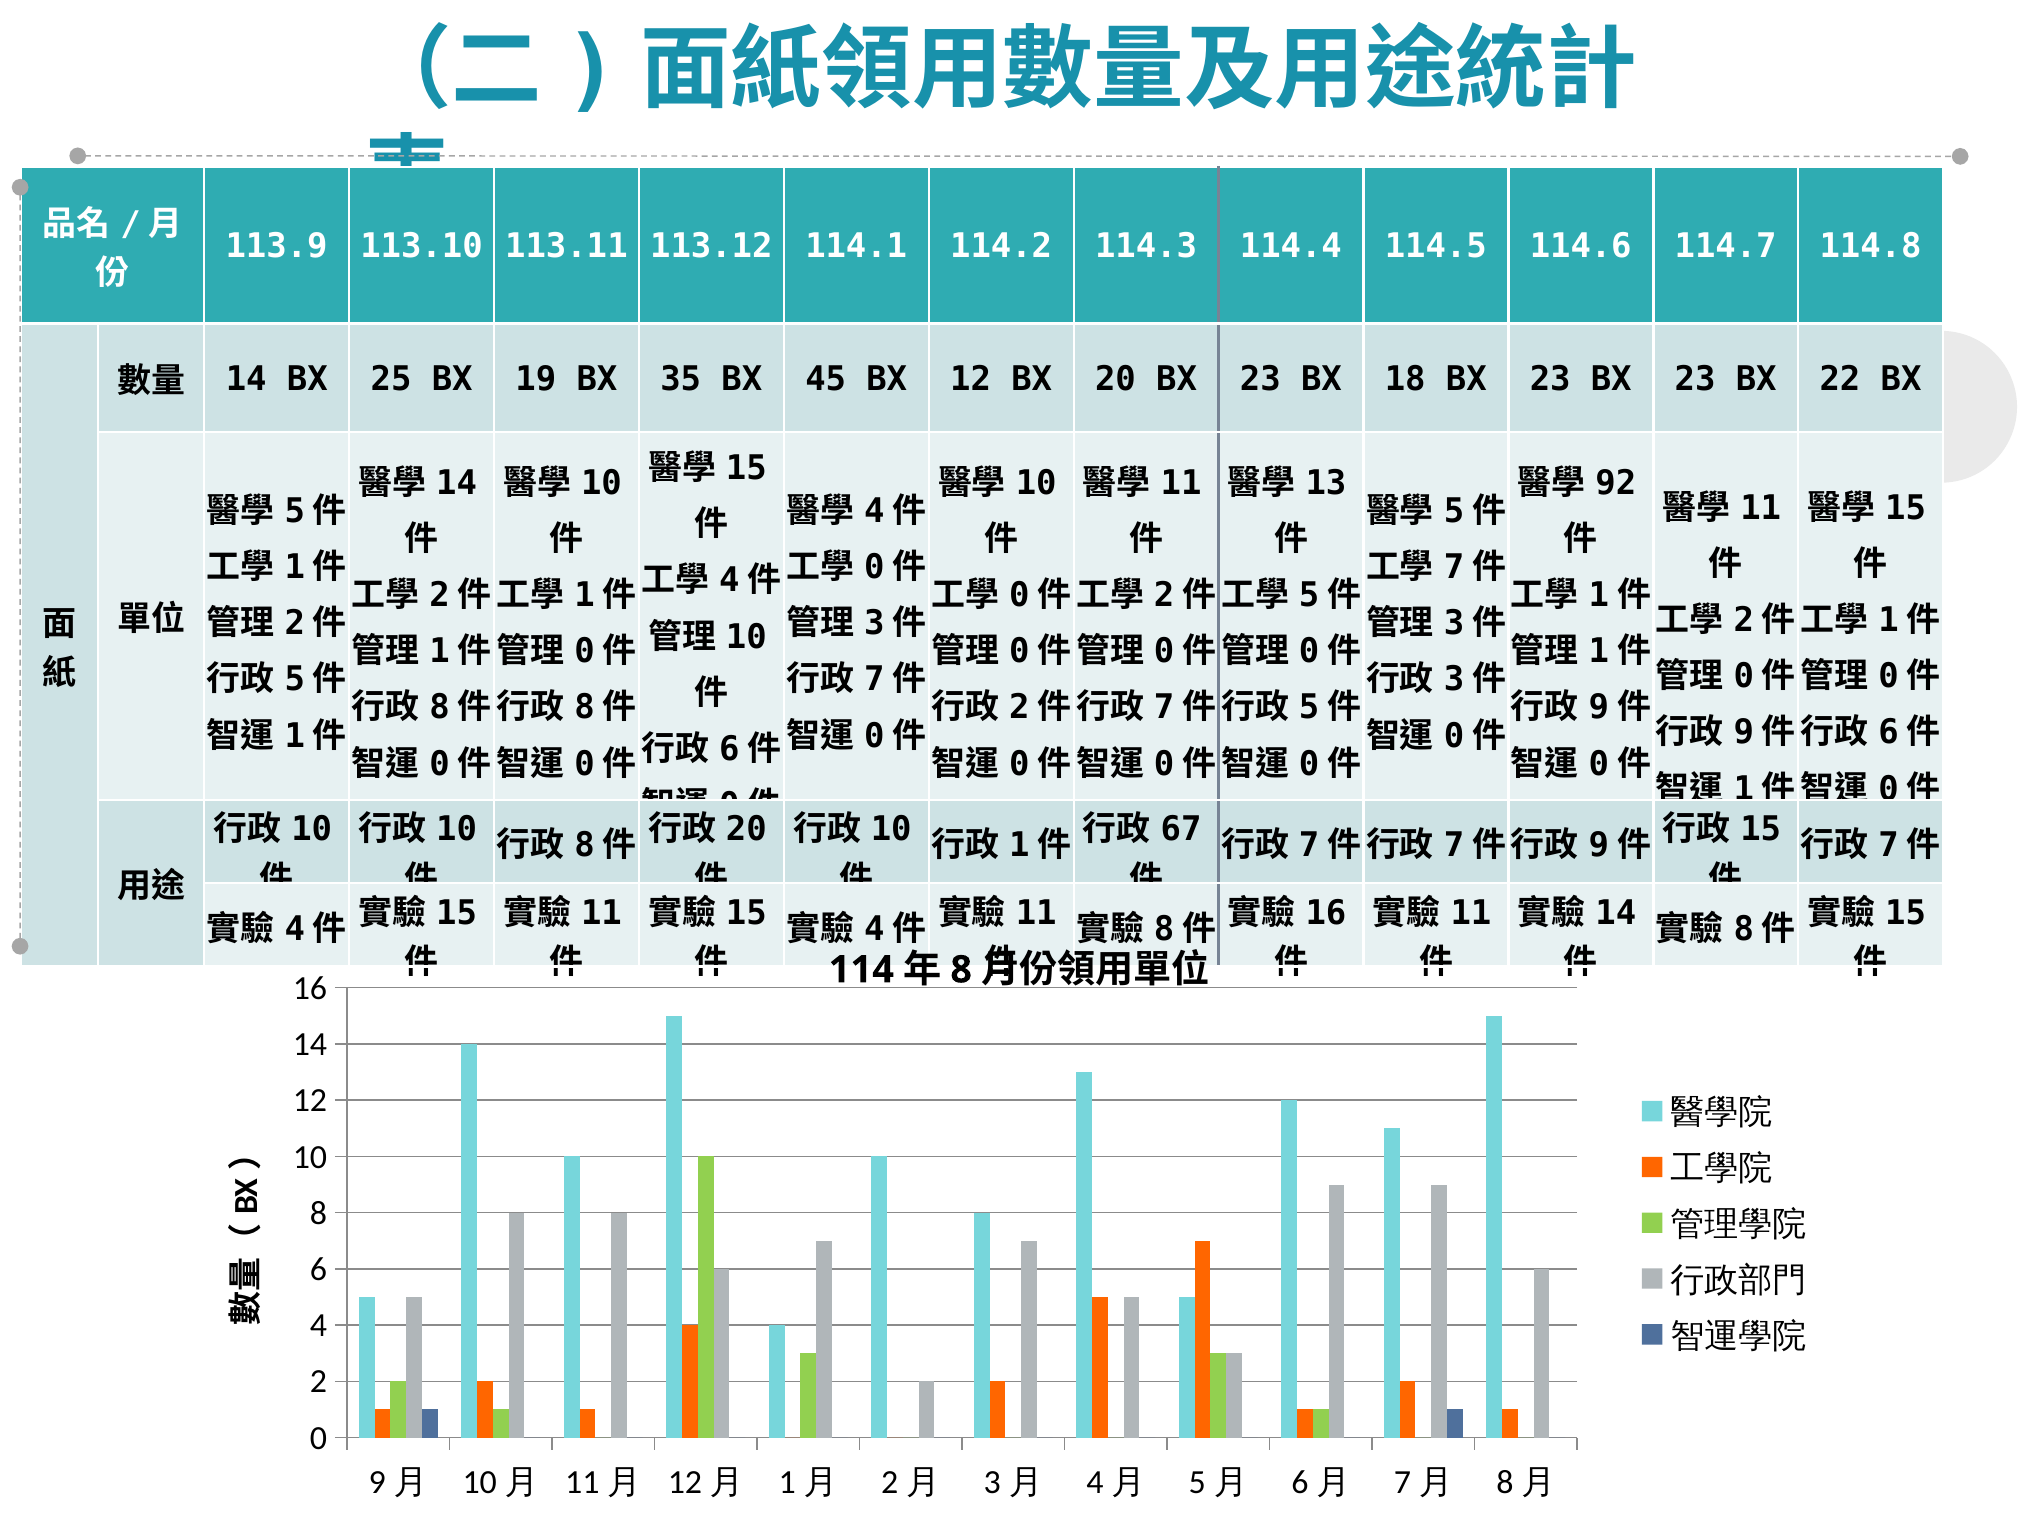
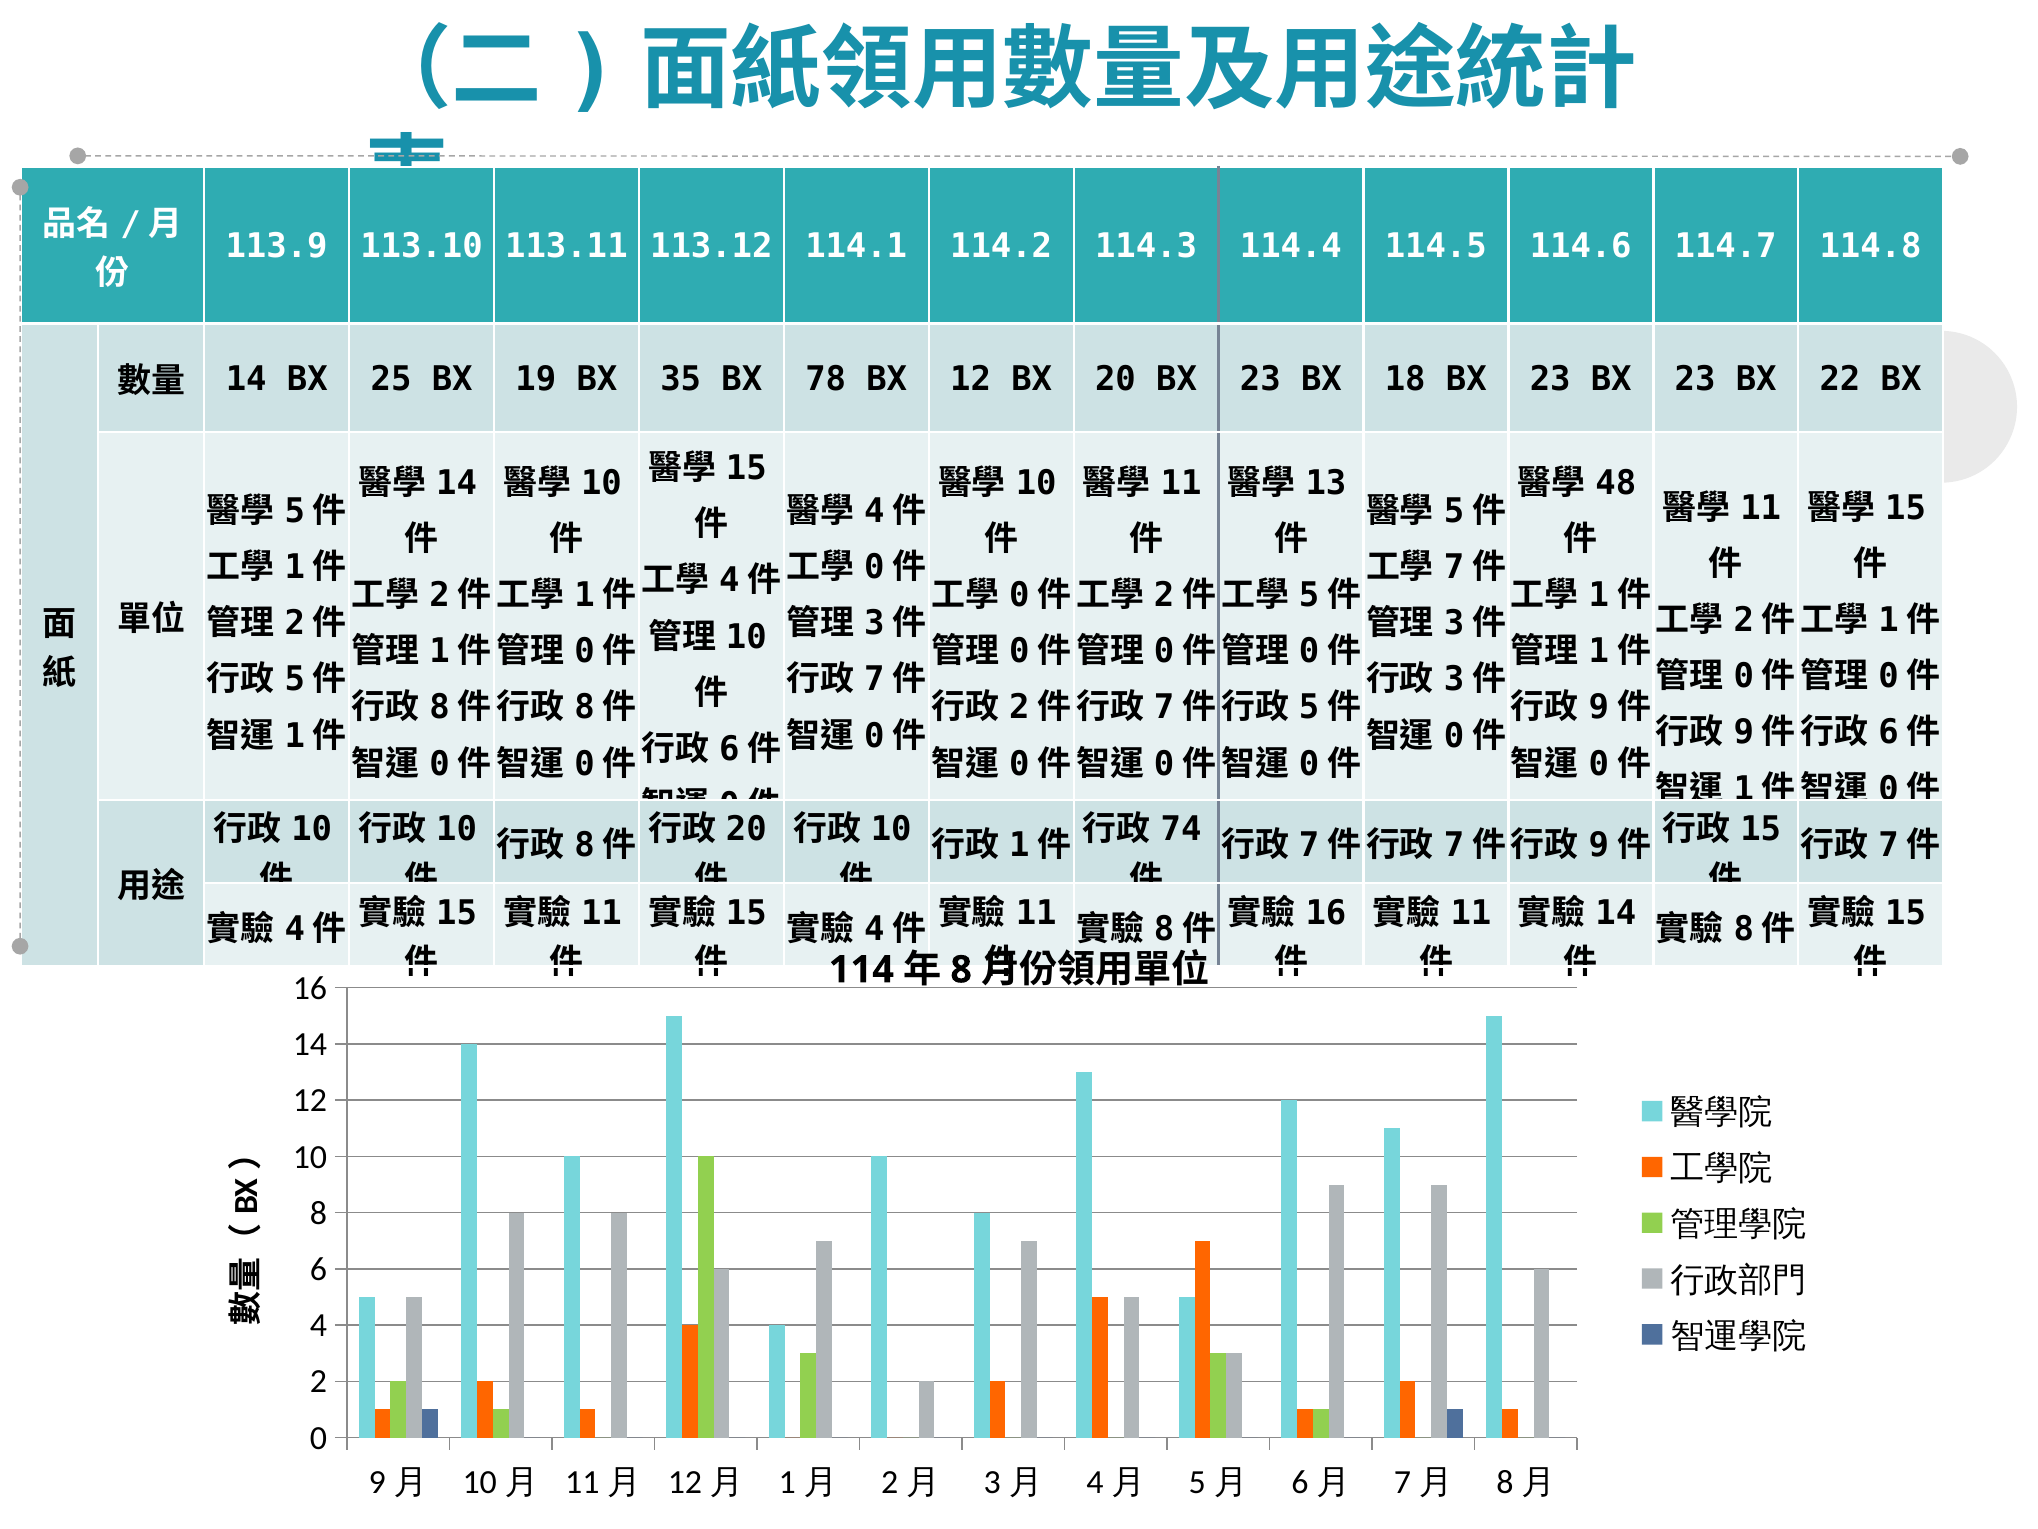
45: 45 -> 78 (826, 379)
92: 92 -> 48 (1616, 483)
67: 67 -> 74 (1181, 829)
